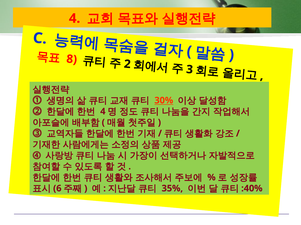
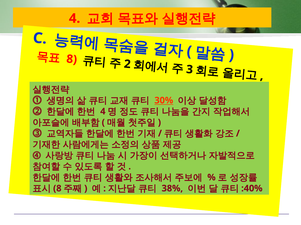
6: 6 -> 8 (57, 189)
35%: 35% -> 38% (172, 189)
